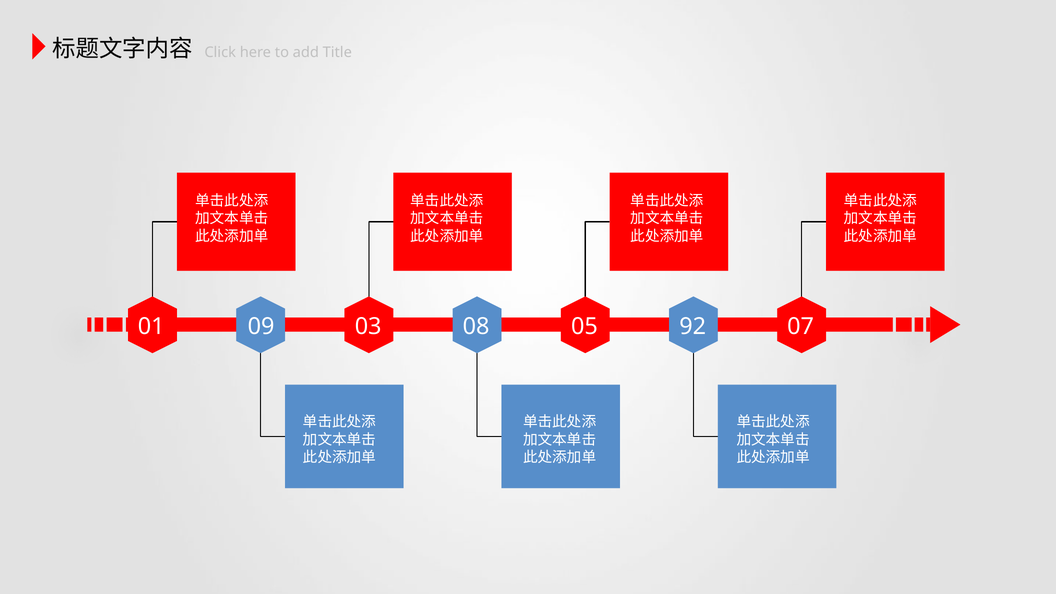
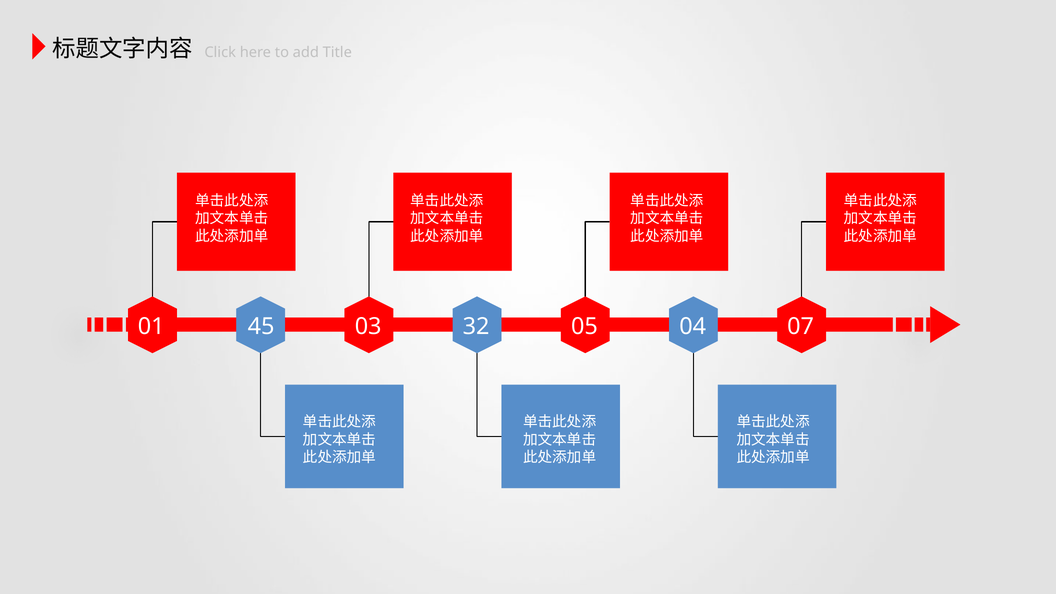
09: 09 -> 45 (261, 327)
08: 08 -> 32 (476, 327)
92: 92 -> 04 (693, 327)
